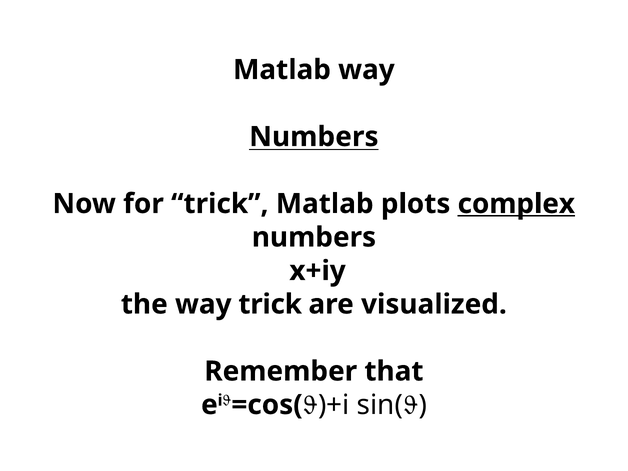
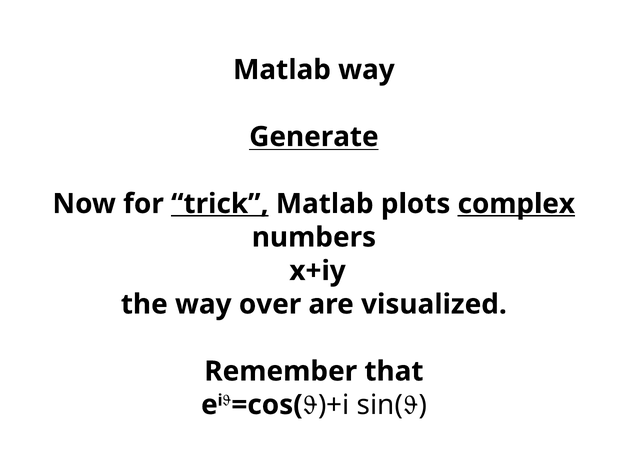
Numbers: Numbers -> Generate (314, 137)
trick underline: none -> present (220, 204)
way trick: trick -> over (270, 304)
